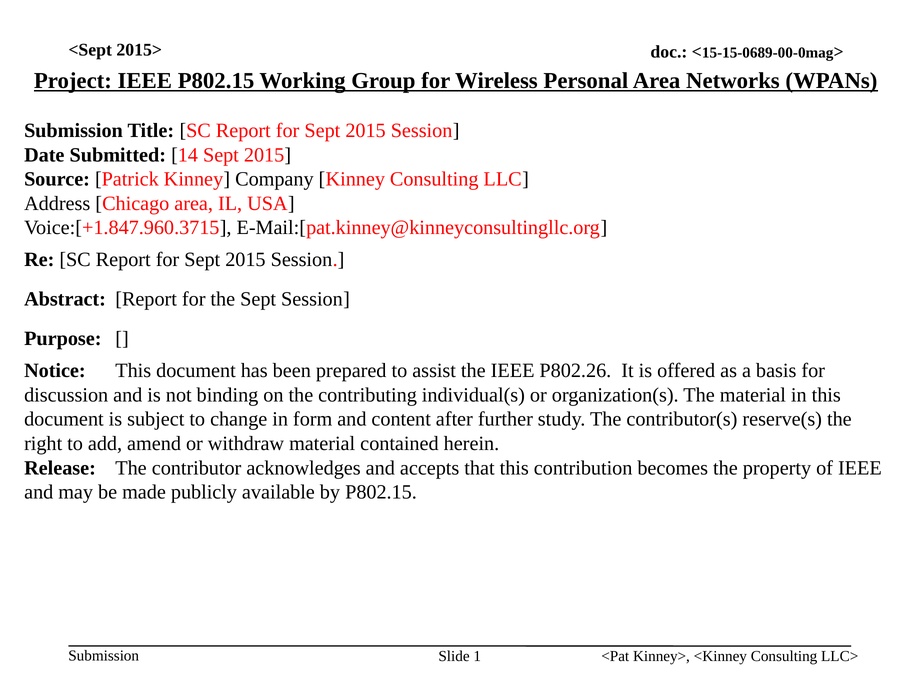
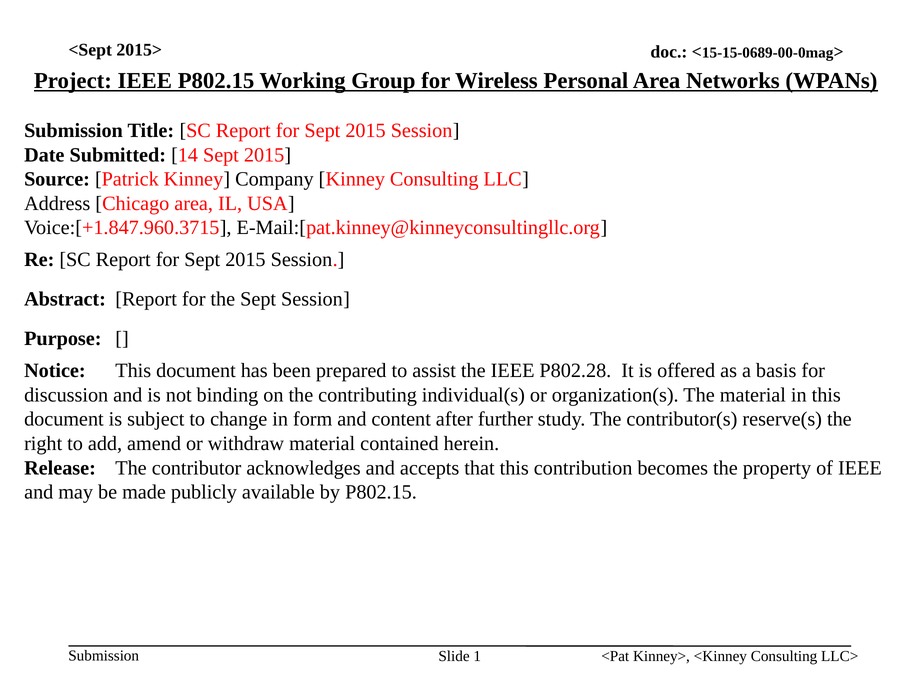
P802.26: P802.26 -> P802.28 (575, 371)
